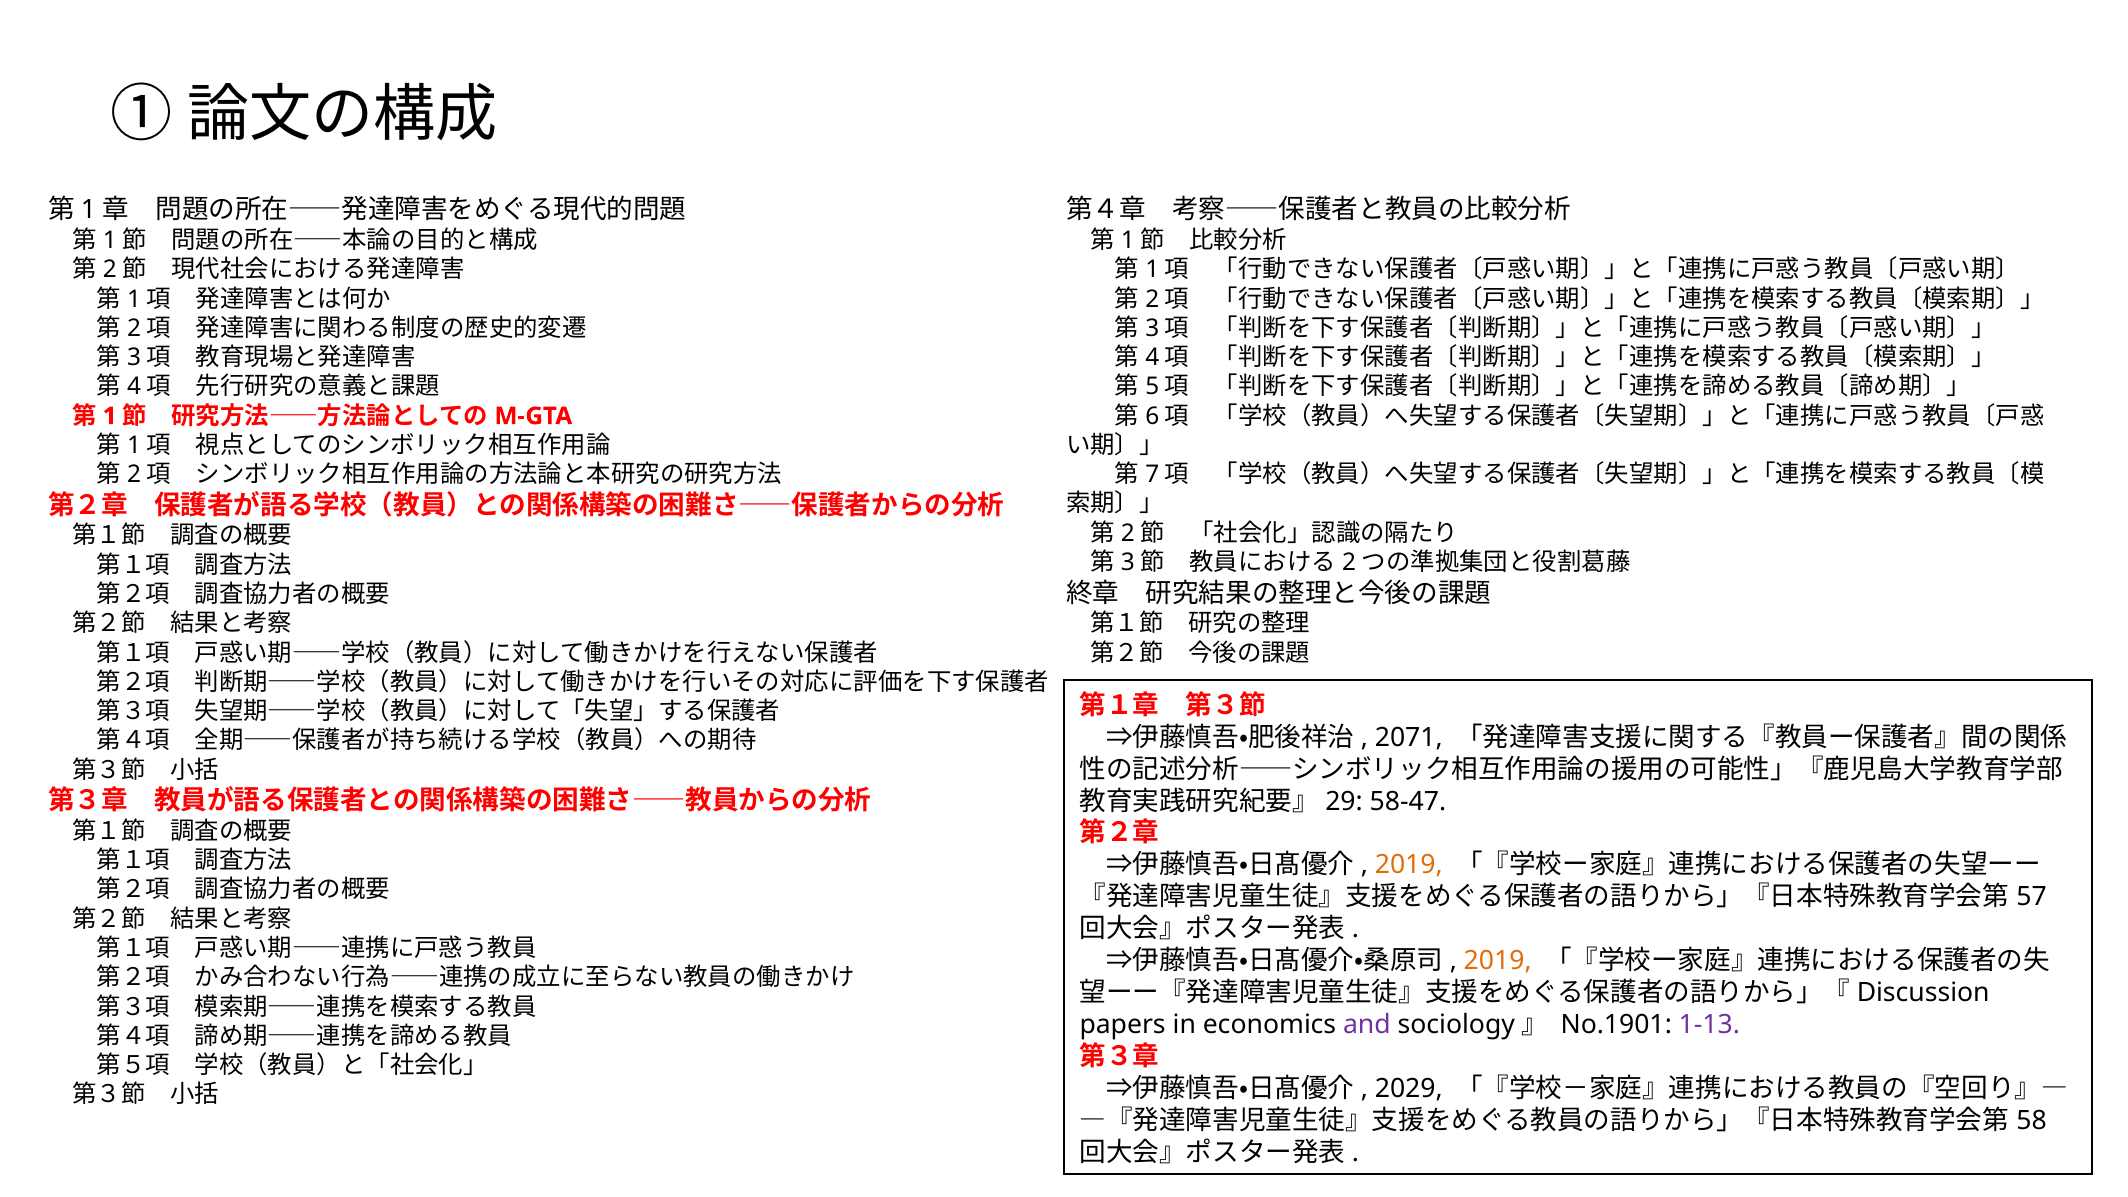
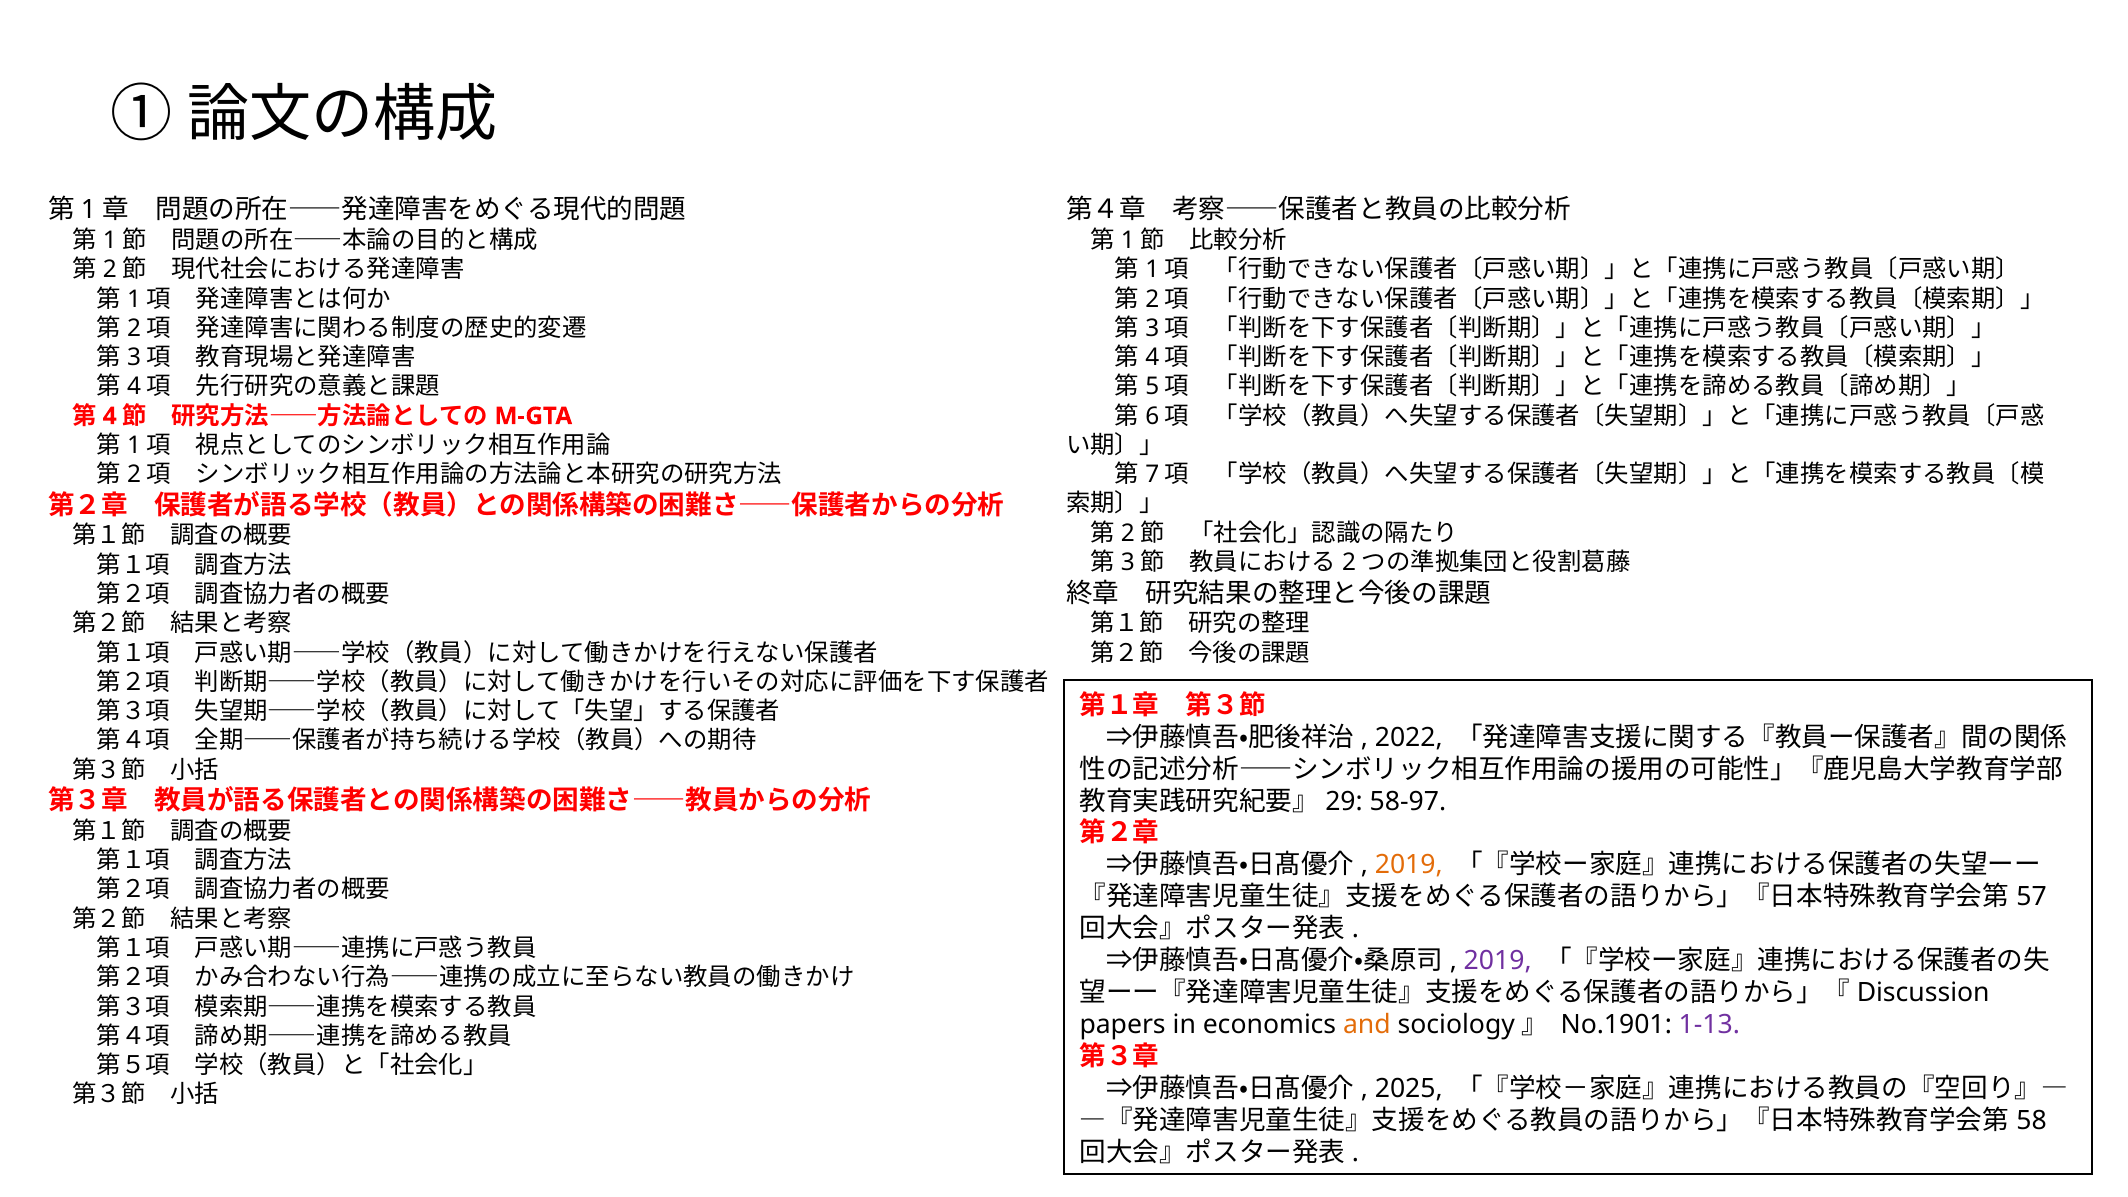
1: 1 -> 4 (110, 416)
2071: 2071 -> 2022 (1409, 737)
58-47: 58-47 -> 58-97 (1408, 801)
2019 colour: orange -> purple (1498, 961)
and colour: purple -> orange (1367, 1025)
2029: 2029 -> 2025 (1409, 1089)
